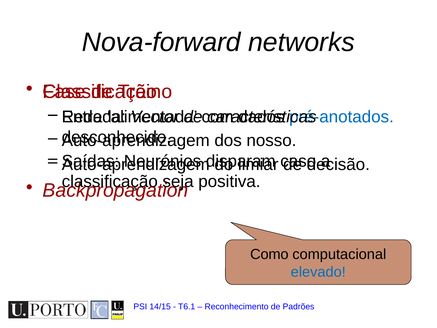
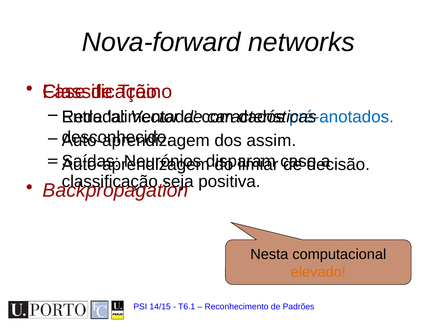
nosso: nosso -> assim (271, 141)
Como: Como -> Nesta (269, 254)
elevado colour: blue -> orange (318, 272)
